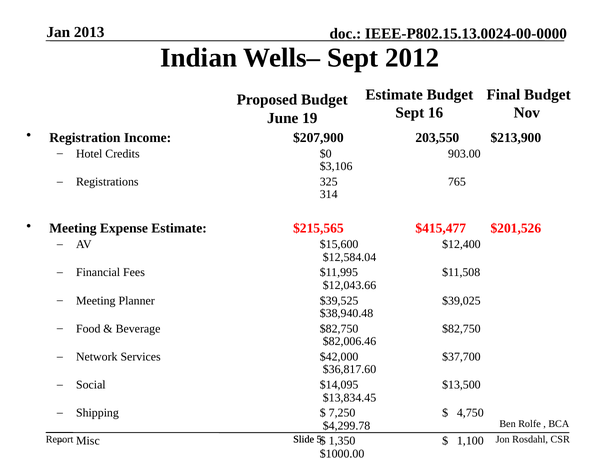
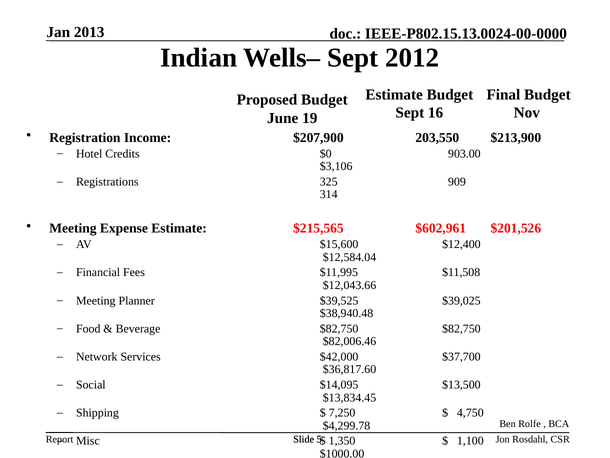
765: 765 -> 909 (457, 182)
$415,477: $415,477 -> $602,961 (441, 228)
